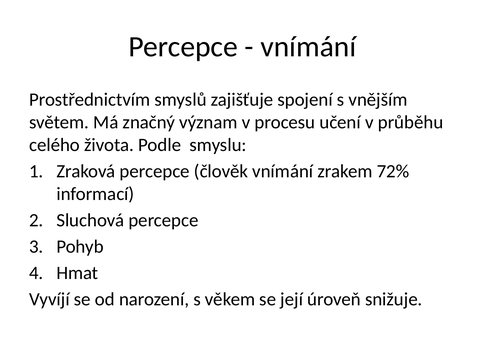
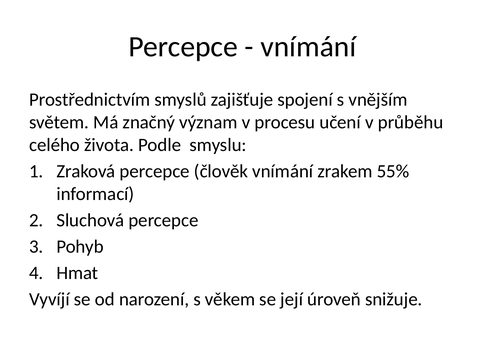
72%: 72% -> 55% (393, 172)
